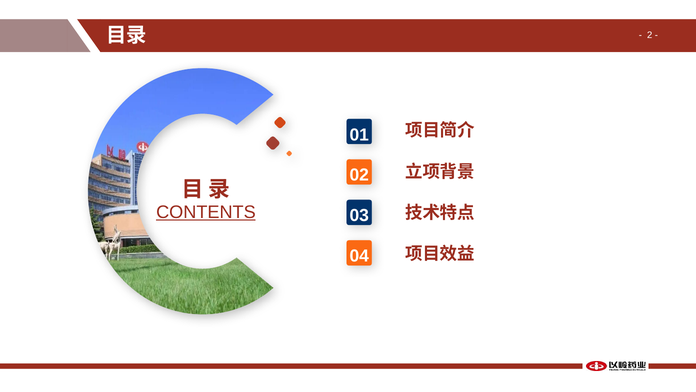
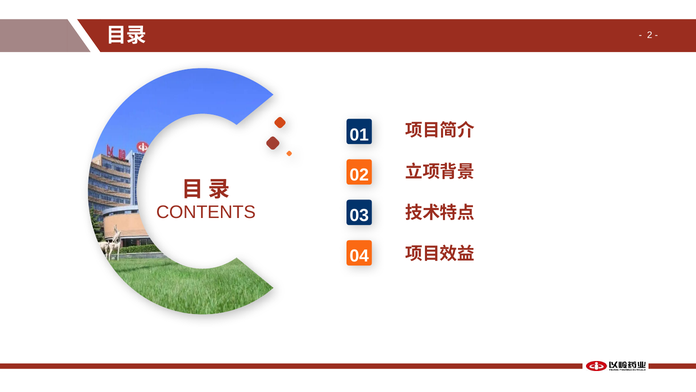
CONTENTS underline: present -> none (206, 212)
